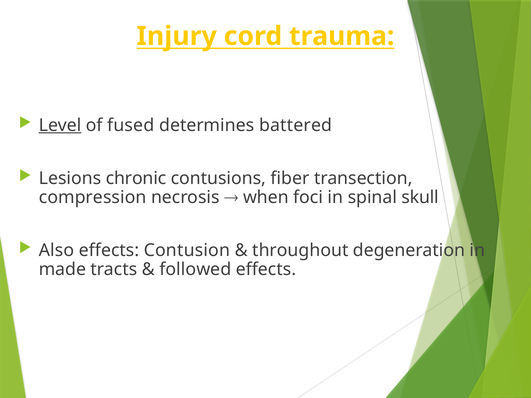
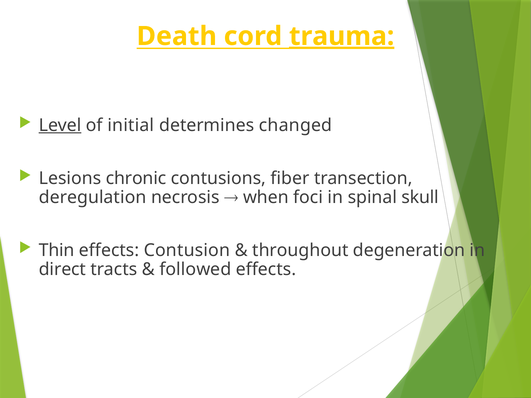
Injury: Injury -> Death (177, 36)
trauma underline: none -> present (342, 36)
fused: fused -> initial (131, 125)
battered: battered -> changed (296, 125)
compression: compression -> deregulation (93, 197)
Also: Also -> Thin (57, 250)
made: made -> direct (62, 269)
